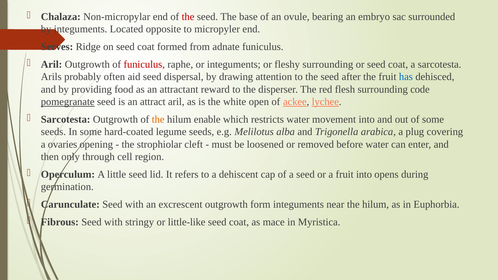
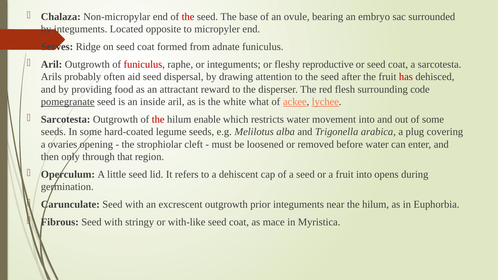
fleshy surrounding: surrounding -> reproductive (328, 64)
has colour: blue -> red (406, 77)
attract: attract -> inside (153, 102)
open: open -> what (259, 102)
the colour: orange -> red (158, 119)
cell: cell -> that (125, 157)
form: form -> prior (260, 205)
little-like: little-like -> with-like (187, 222)
